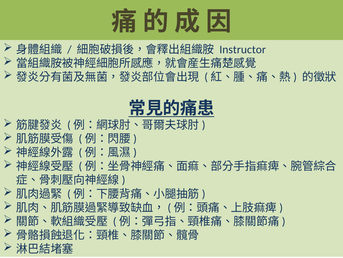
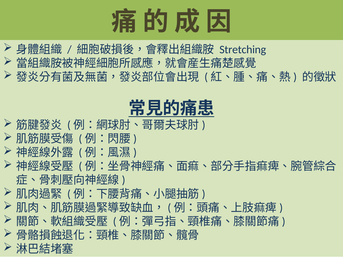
Instructor: Instructor -> Stretching (243, 49)
